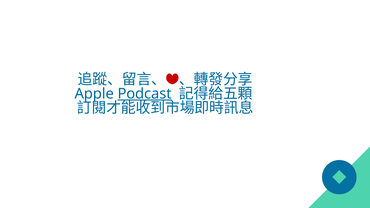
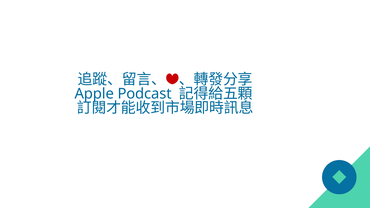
Podcast underline: present -> none (145, 94)
